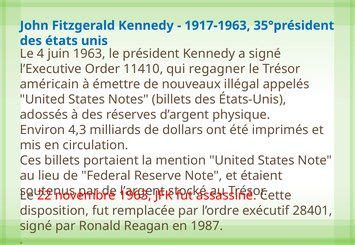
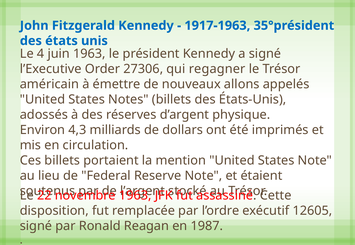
11410: 11410 -> 27306 (143, 69)
illégal: illégal -> allons (242, 84)
28401: 28401 -> 12605 (312, 211)
